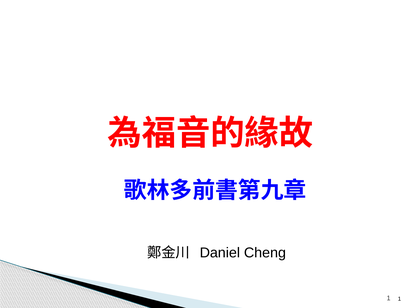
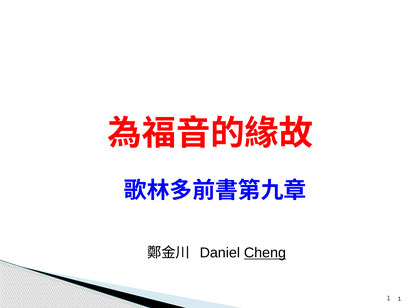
Cheng underline: none -> present (265, 253)
